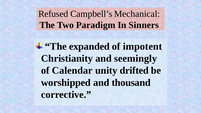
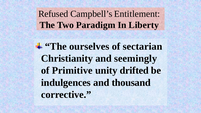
Mechanical: Mechanical -> Entitlement (137, 14)
Sinners: Sinners -> Liberty (144, 25)
expanded: expanded -> ourselves (89, 46)
impotent: impotent -> sectarian (143, 46)
Calendar: Calendar -> Primitive (72, 71)
worshipped: worshipped -> indulgences (66, 83)
